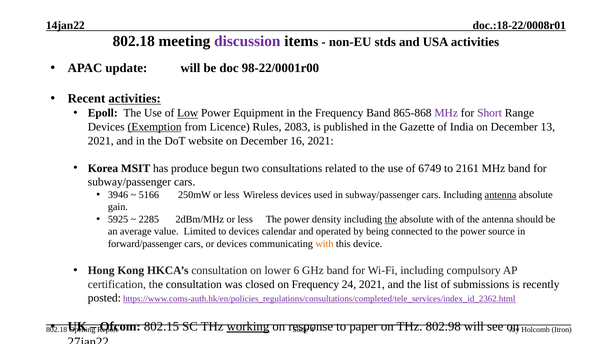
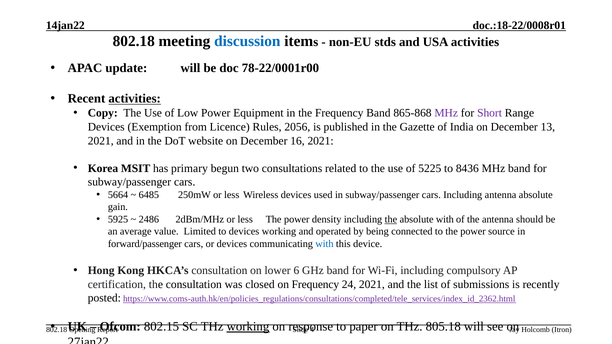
discussion colour: purple -> blue (247, 41)
98-22/0001r00: 98-22/0001r00 -> 78-22/0001r00 (280, 68)
Epoll: Epoll -> Copy (103, 113)
Low underline: present -> none (188, 113)
Exemption underline: present -> none (155, 127)
2083: 2083 -> 2056 (297, 127)
produce: produce -> primary (190, 168)
6749: 6749 -> 5225 (430, 168)
2161: 2161 -> 8436 (467, 168)
3946: 3946 -> 5664 (118, 195)
5166: 5166 -> 6485 (149, 195)
antenna underline: present -> none (501, 195)
2285: 2285 -> 2486 (149, 220)
devices calendar: calendar -> working (279, 232)
with colour: orange -> blue (324, 244)
802.98: 802.98 -> 805.18 (443, 327)
